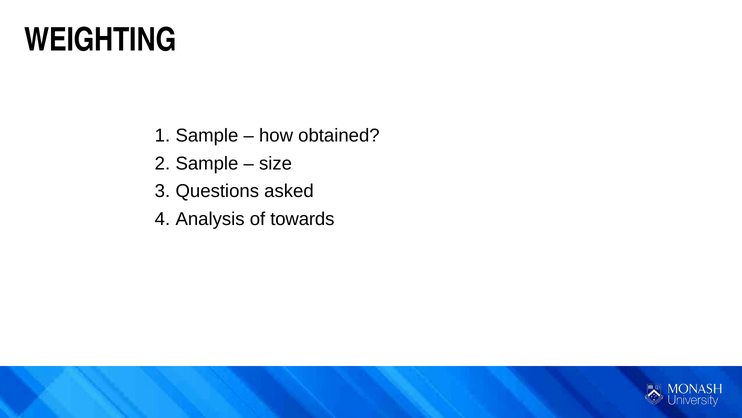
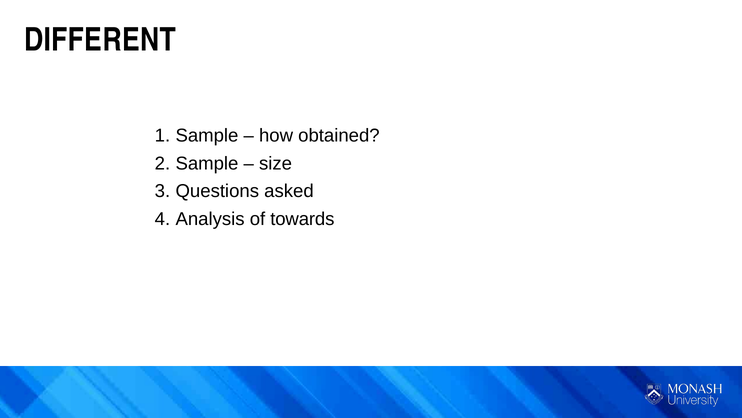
WEIGHTING: WEIGHTING -> DIFFERENT (100, 40)
